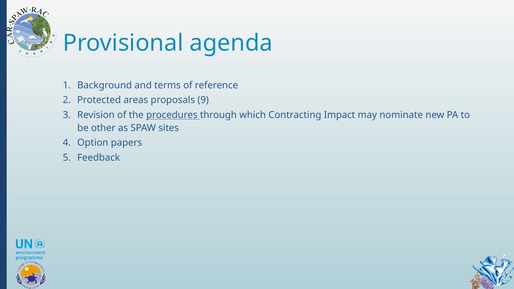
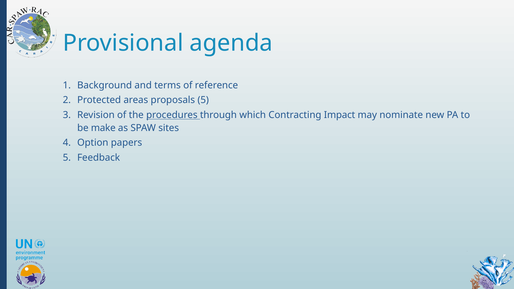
proposals 9: 9 -> 5 (203, 100)
other: other -> make (103, 128)
